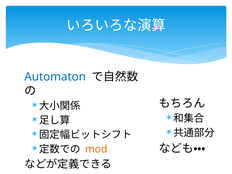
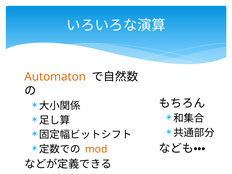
Automaton colour: blue -> orange (55, 77)
